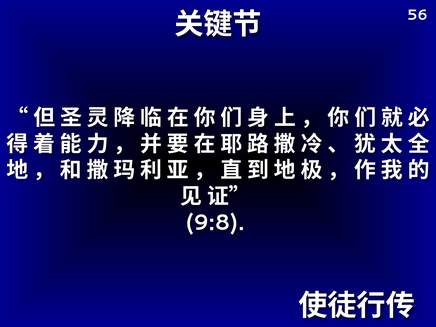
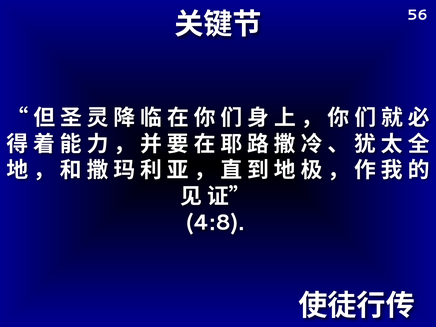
9:8: 9:8 -> 4:8 (215, 223)
